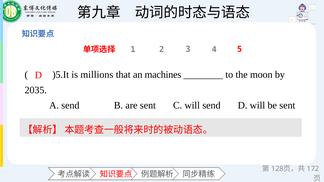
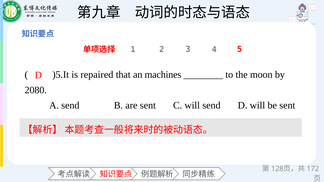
millions: millions -> repaired (97, 75)
2035: 2035 -> 2080 (36, 90)
